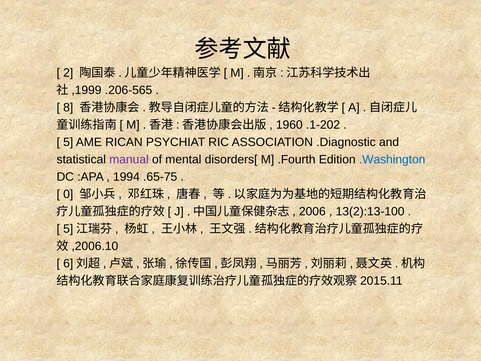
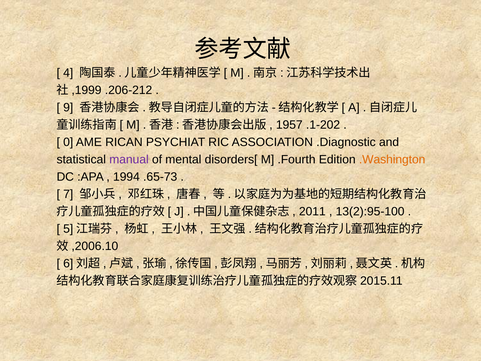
2: 2 -> 4 (68, 73)
.206-565: .206-565 -> .206-212 (129, 90)
8: 8 -> 9 (68, 108)
1960: 1960 -> 1957 (289, 125)
5: 5 -> 0 (68, 142)
.Washington colour: blue -> orange (392, 159)
.65-75: .65-75 -> .65-73 (160, 177)
0: 0 -> 7 (68, 194)
2006: 2006 -> 2011 (312, 211)
13(2):13-100: 13(2):13-100 -> 13(2):95-100 (370, 211)
